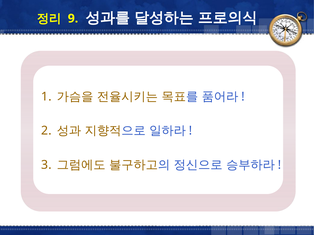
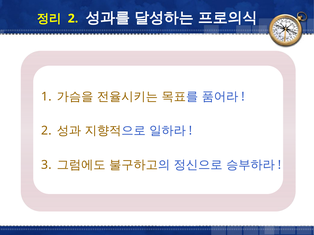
9: 9 -> 2 (73, 18)
